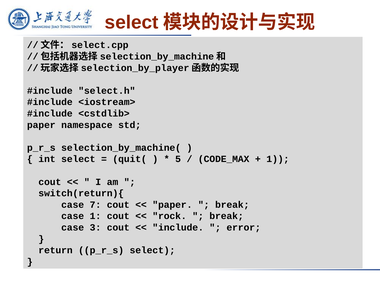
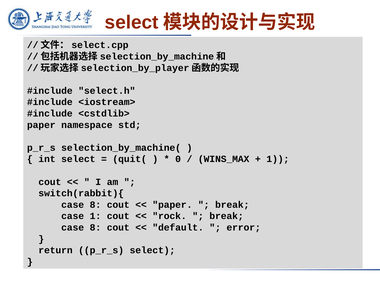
5: 5 -> 0 (178, 159)
CODE_MAX: CODE_MAX -> WINS_MAX (224, 159)
switch(return){: switch(return){ -> switch(rabbit){ (81, 193)
7: 7 -> 8 (95, 205)
3: 3 -> 8 (95, 227)
include: include -> default (178, 227)
